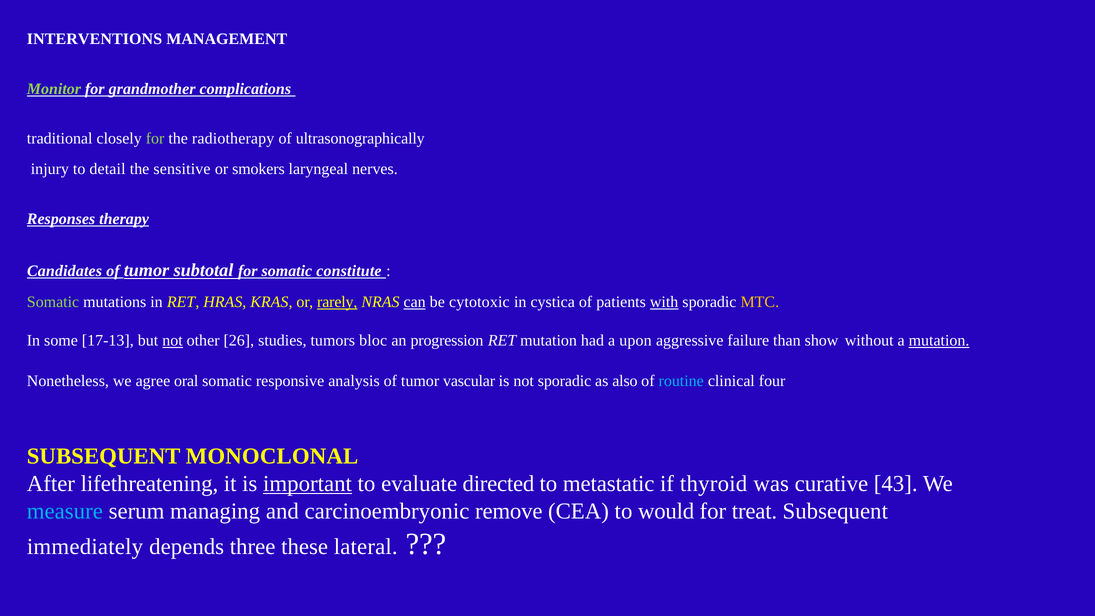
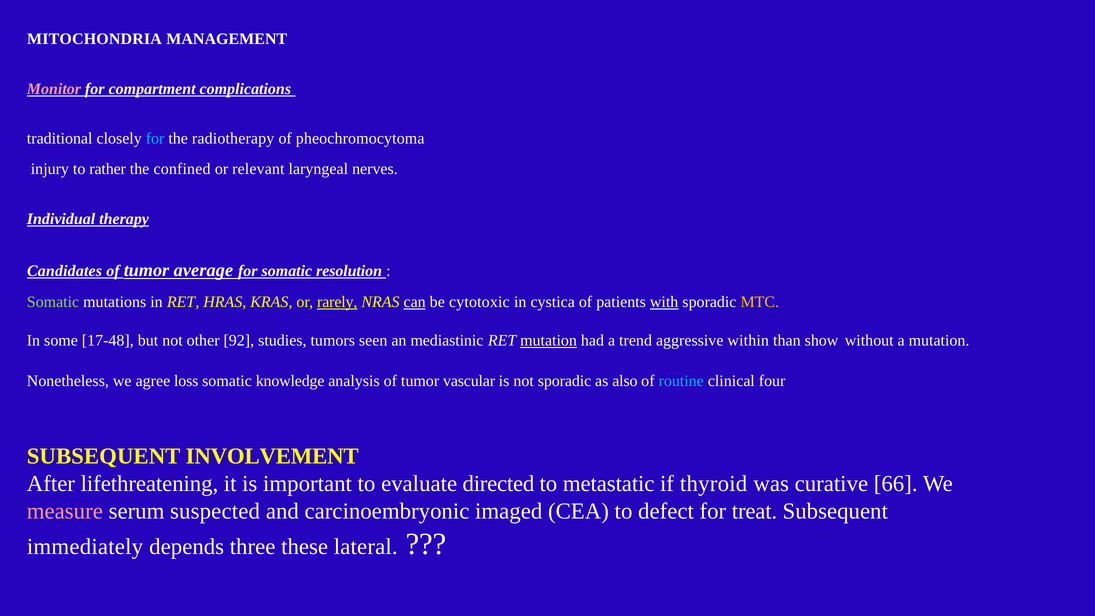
INTERVENTIONS: INTERVENTIONS -> MITOCHONDRIA (94, 39)
Monitor colour: light green -> pink (54, 89)
grandmother: grandmother -> compartment (152, 89)
for colour: light green -> light blue (155, 139)
ultrasonographically: ultrasonographically -> pheochromocytoma (360, 139)
detail: detail -> rather (108, 169)
sensitive: sensitive -> confined (182, 169)
smokers: smokers -> relevant (258, 169)
Responses: Responses -> Individual (61, 219)
subtotal: subtotal -> average (203, 270)
constitute: constitute -> resolution (349, 271)
17-13: 17-13 -> 17-48 (108, 341)
not underline: present -> none (173, 341)
26: 26 -> 92 (239, 341)
bloc: bloc -> seen (373, 341)
progression: progression -> mediastinic (447, 341)
mutation underline: none -> present (549, 341)
upon: upon -> trend (636, 341)
failure: failure -> within (748, 341)
mutation underline: present -> none (939, 341)
oral: oral -> loss (186, 381)
responsive: responsive -> knowledge (290, 381)
MONOCLONAL: MONOCLONAL -> INVOLVEMENT (272, 456)
important underline: present -> none (308, 484)
43: 43 -> 66 (896, 484)
measure colour: light blue -> pink (65, 511)
managing: managing -> suspected (215, 511)
remove: remove -> imaged (509, 511)
would: would -> defect (666, 511)
